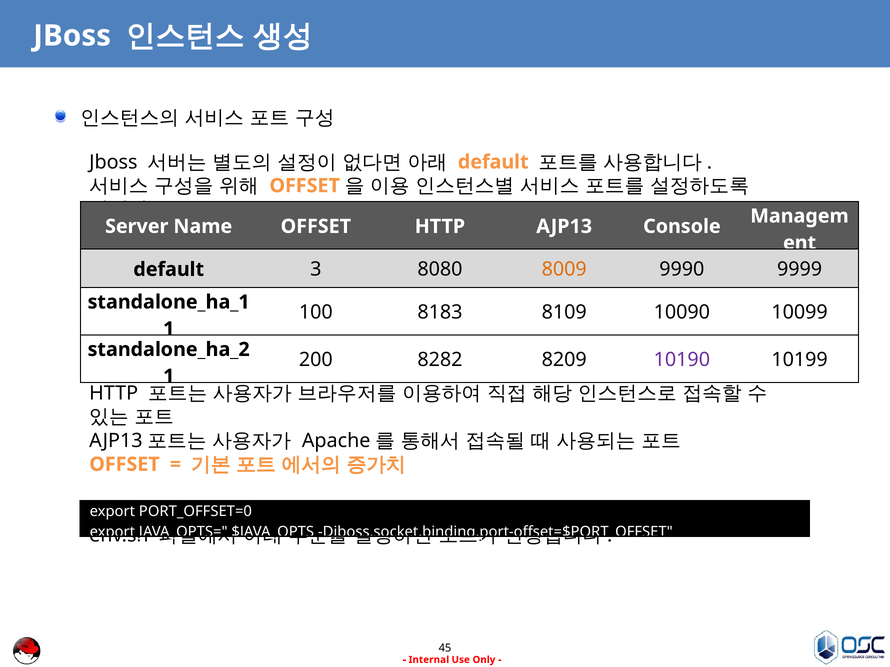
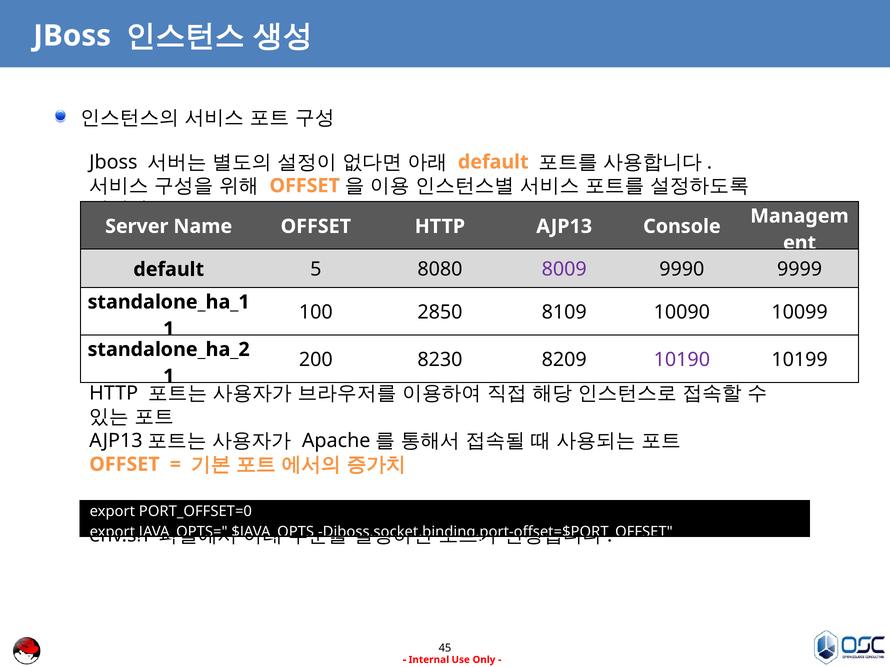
3: 3 -> 5 (316, 270)
8009 colour: orange -> purple (564, 270)
8183: 8183 -> 2850 (440, 313)
8282: 8282 -> 8230 (440, 360)
